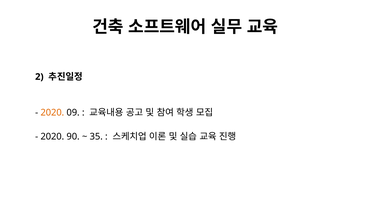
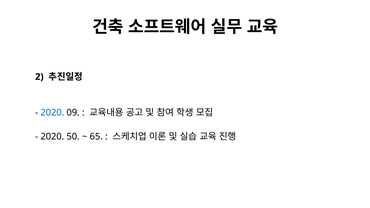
2020 colour: orange -> blue (52, 113)
90: 90 -> 50 (73, 137)
35: 35 -> 65 (96, 137)
